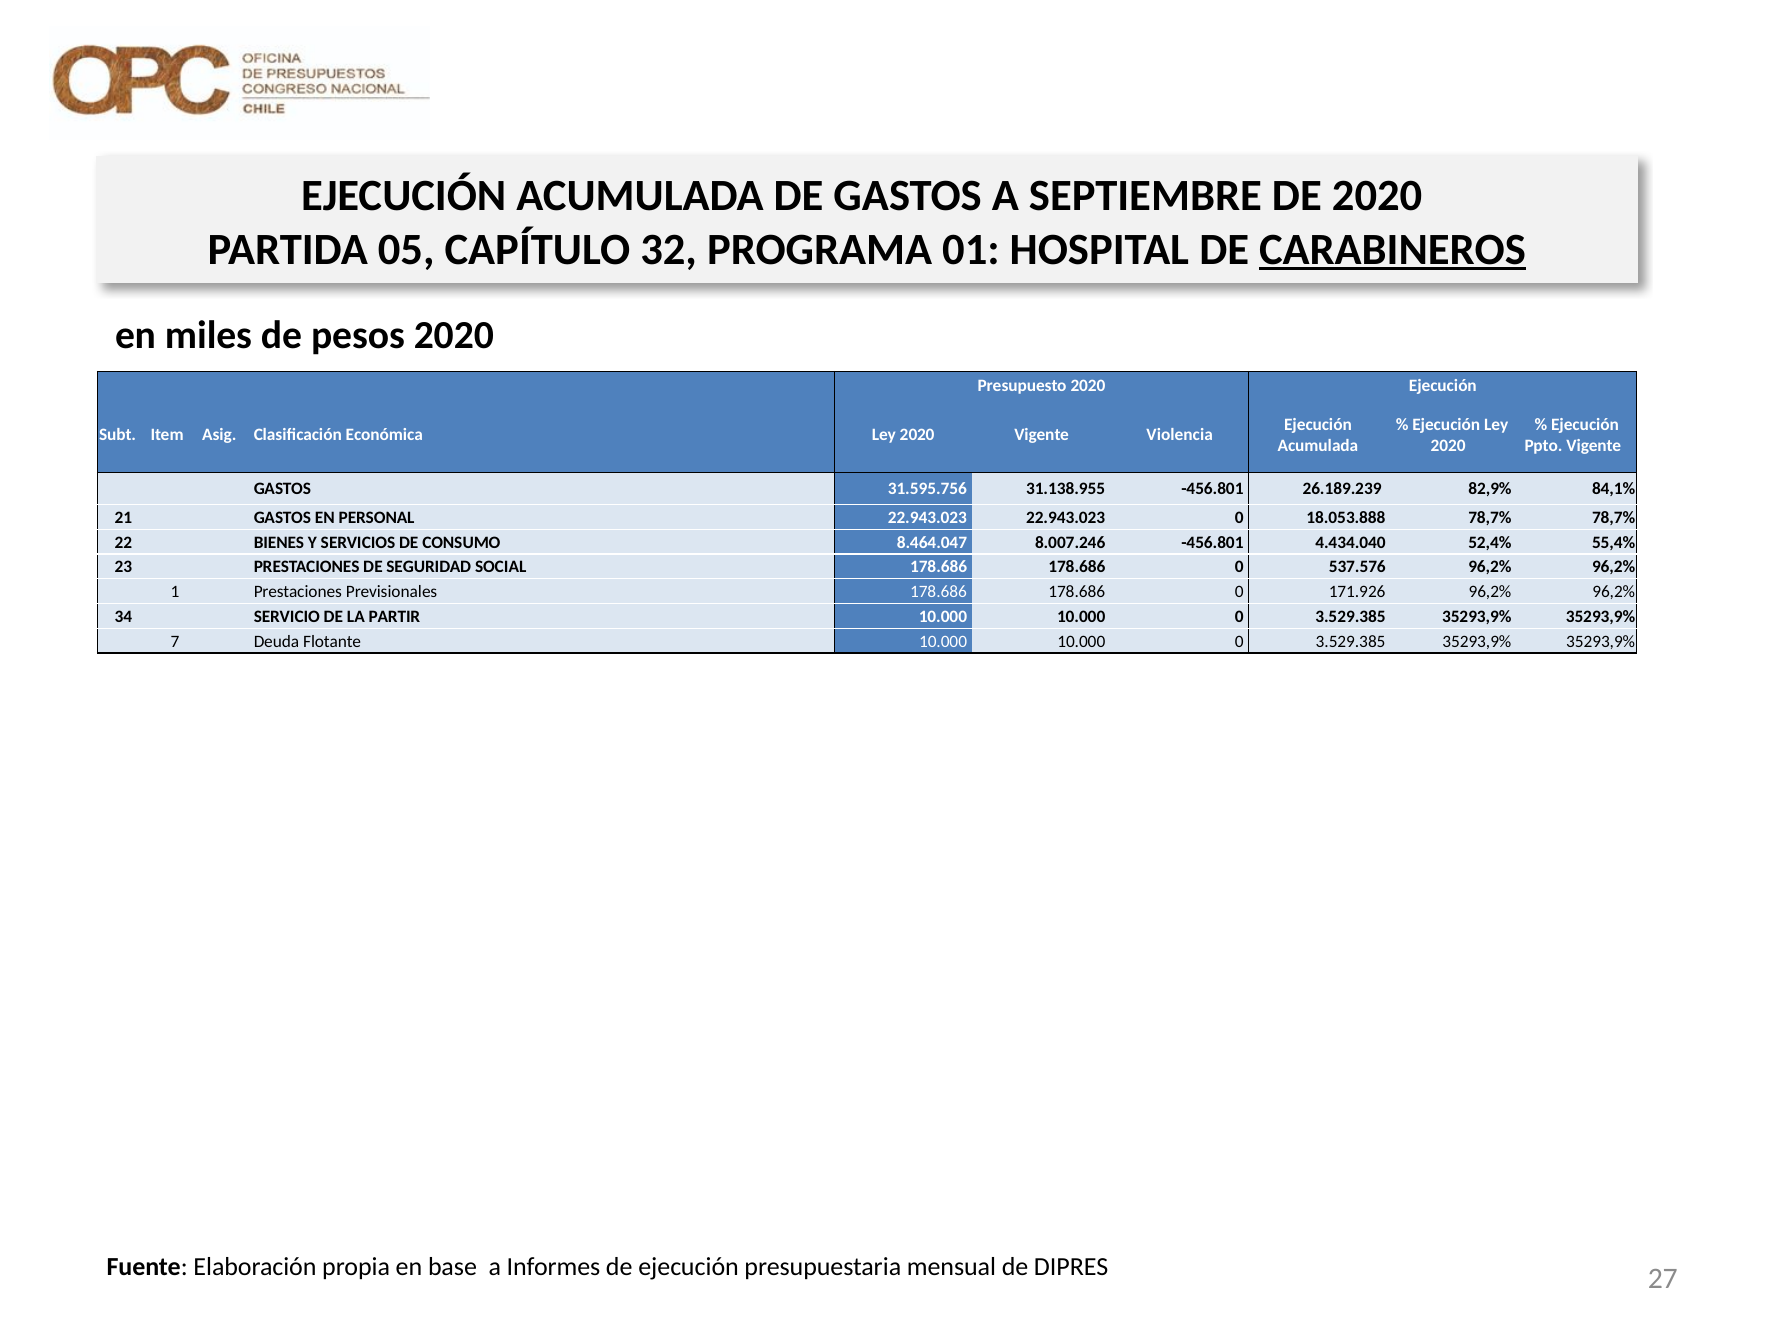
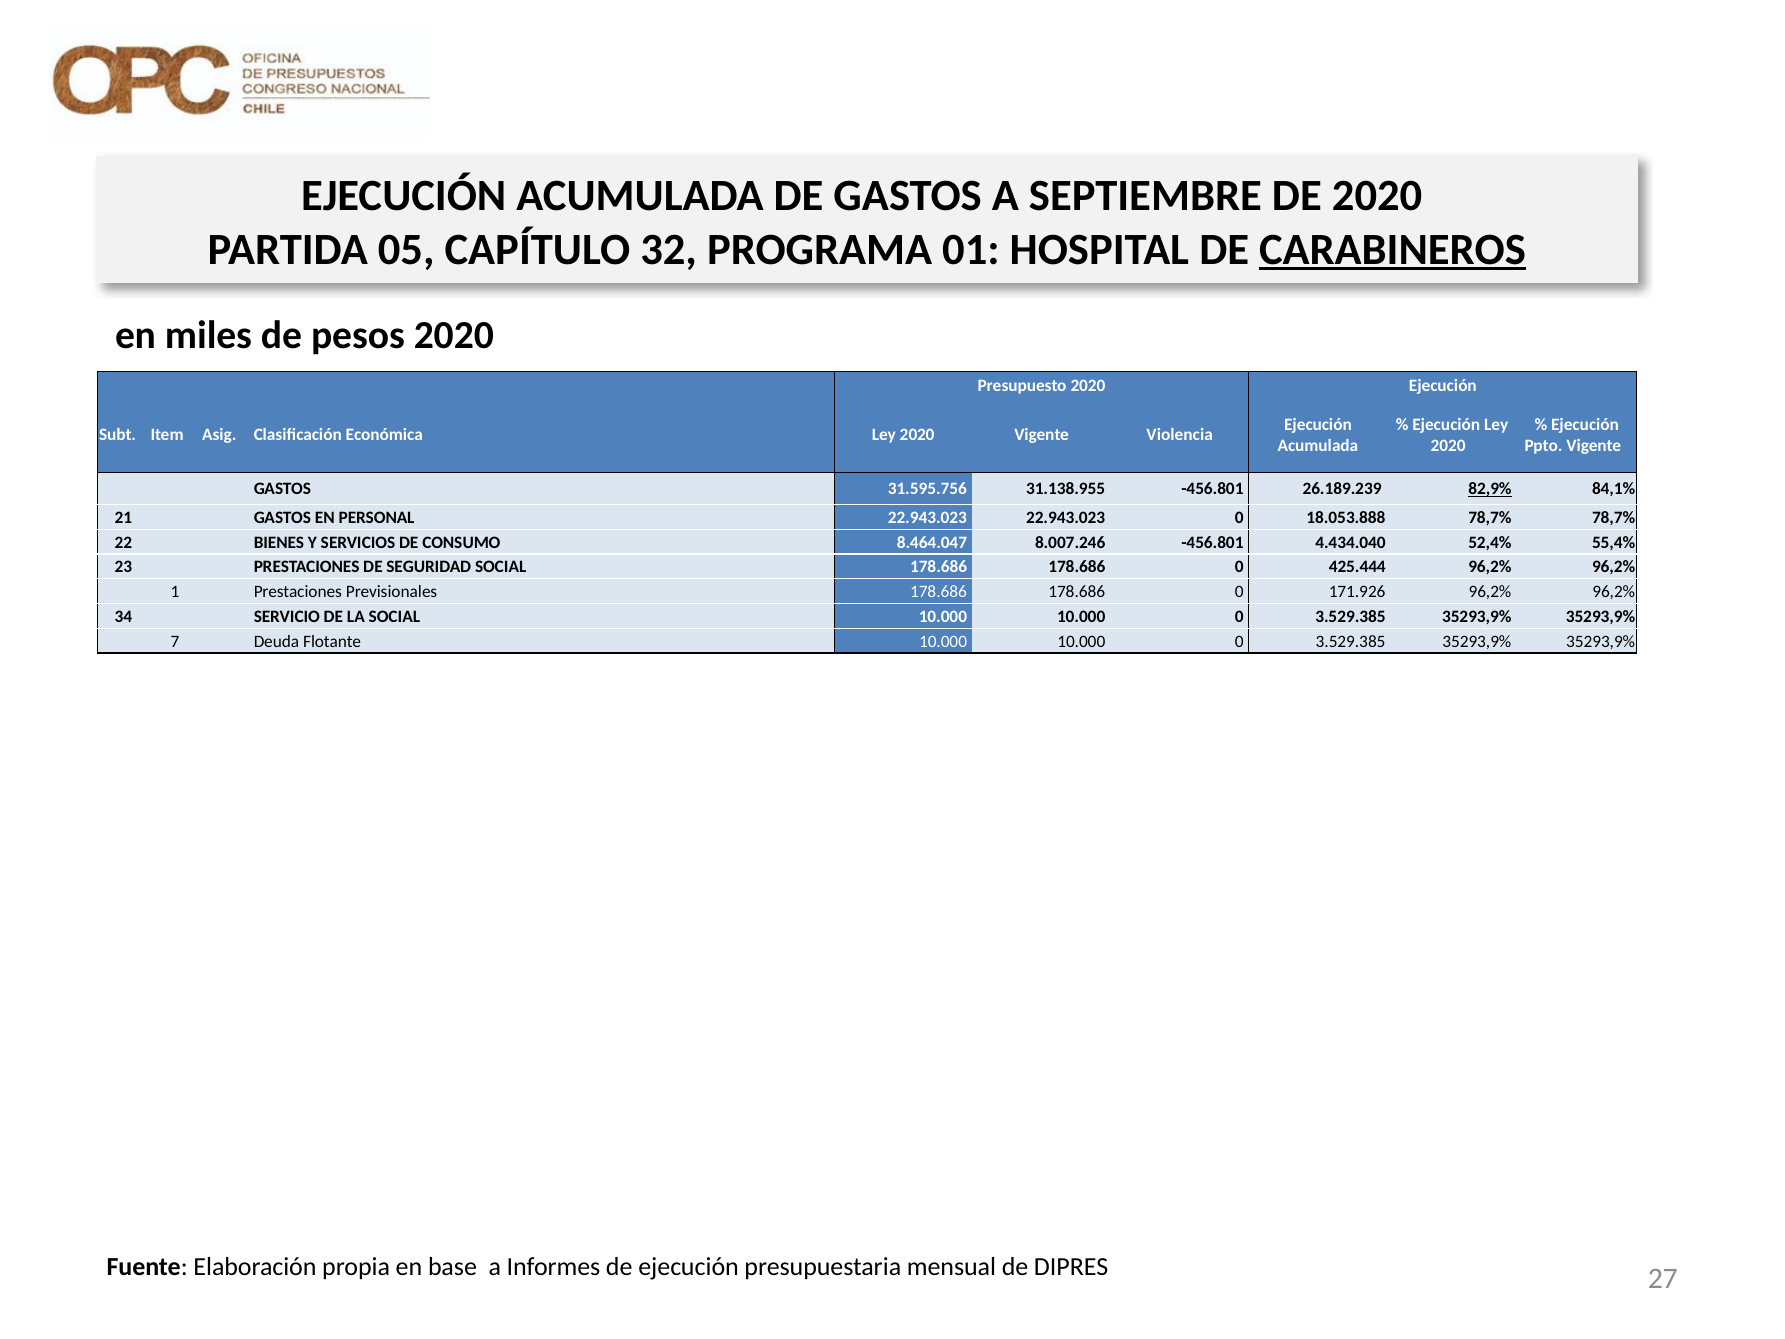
82,9% underline: none -> present (1490, 489)
537.576: 537.576 -> 425.444 (1357, 567)
LA PARTIR: PARTIR -> SOCIAL (394, 617)
